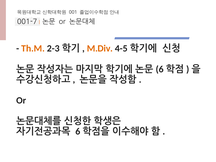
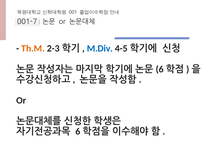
M.Div colour: orange -> blue (100, 48)
